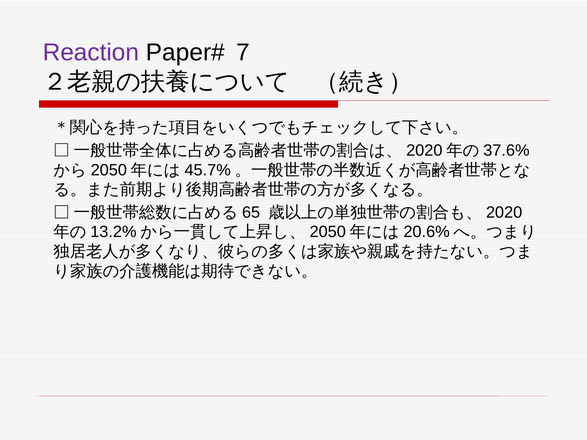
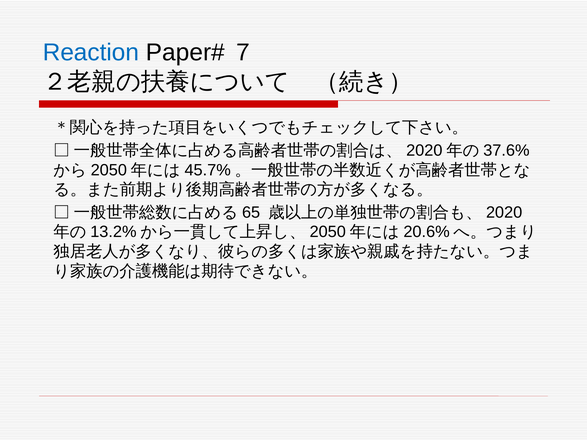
Reaction colour: purple -> blue (91, 52)
